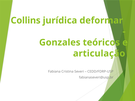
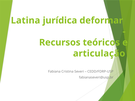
Collins: Collins -> Latina (25, 20)
Gonzales: Gonzales -> Recursos (60, 43)
